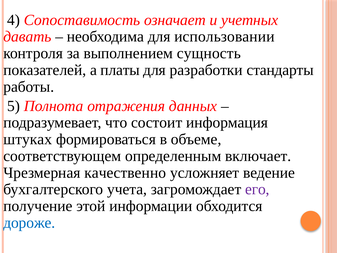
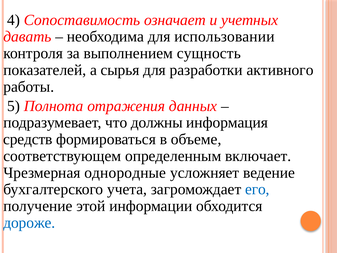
платы: платы -> сырья (120, 70)
стандарты: стандарты -> активного (280, 70)
состоит: состоит -> должны (157, 122)
штуках: штуках -> средств (28, 139)
качественно: качественно -> однородные (125, 173)
его colour: purple -> blue (257, 189)
